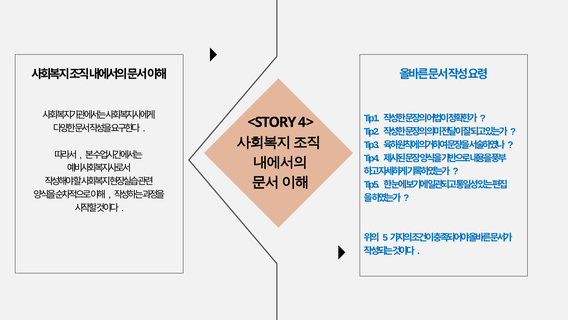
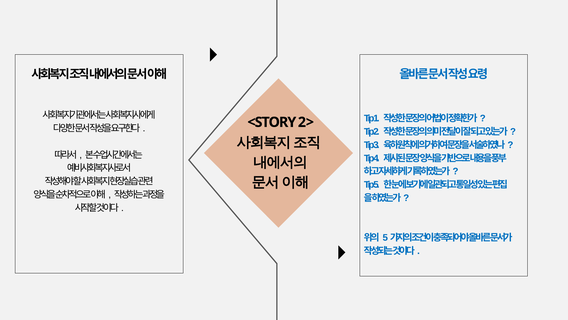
4>: 4> -> 2> (306, 122)
